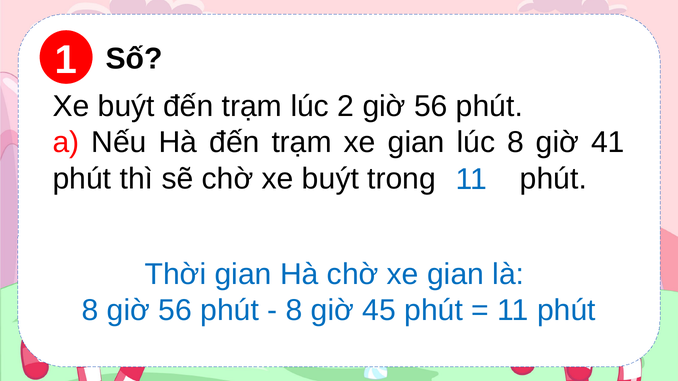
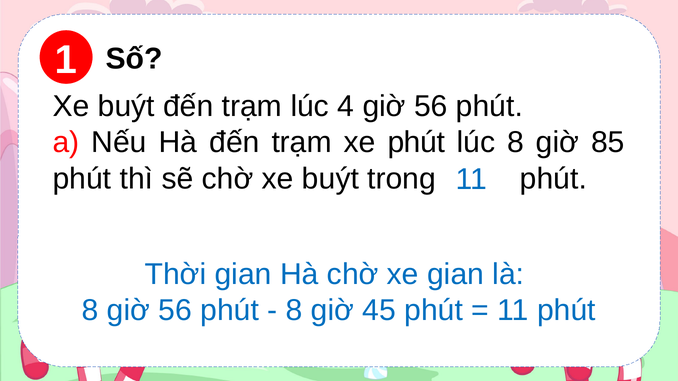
2: 2 -> 4 (346, 106)
trạm xe gian: gian -> phút (416, 143)
41: 41 -> 85 (608, 143)
